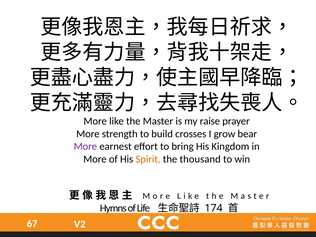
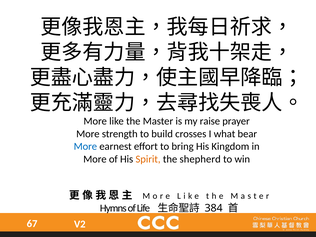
grow: grow -> what (225, 134)
More colour: purple -> blue (85, 146)
thousand: thousand -> shepherd (200, 159)
174: 174 -> 384 (214, 208)
